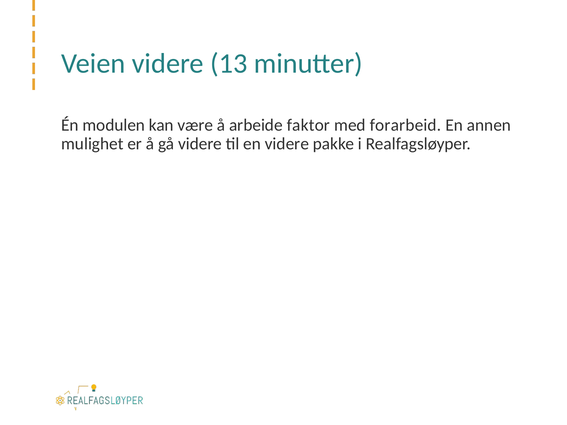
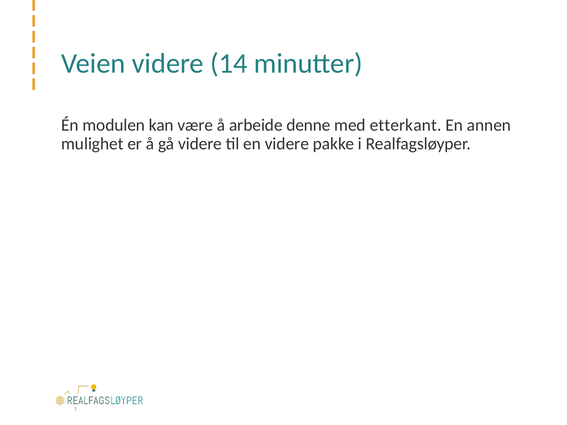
13: 13 -> 14 (229, 64)
faktor: faktor -> denne (309, 125)
forarbeid: forarbeid -> etterkant (406, 125)
